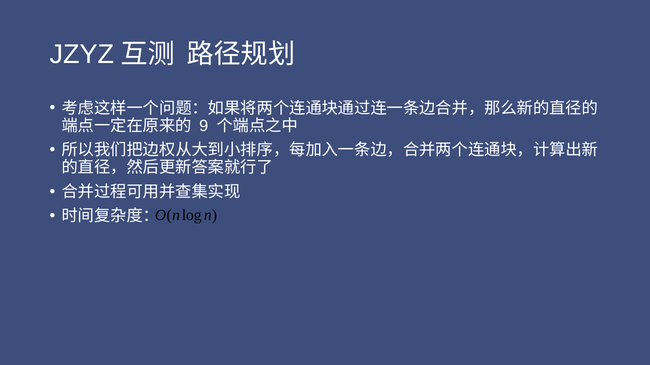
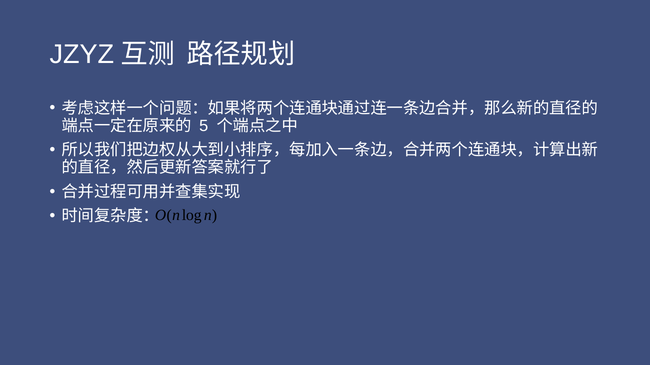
9: 9 -> 5 (204, 126)
